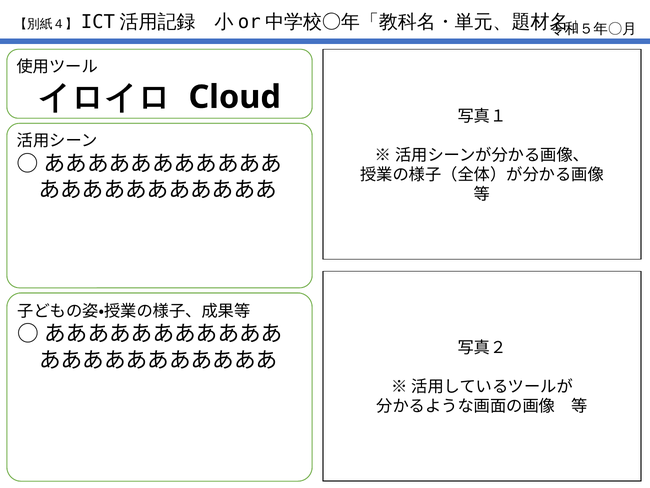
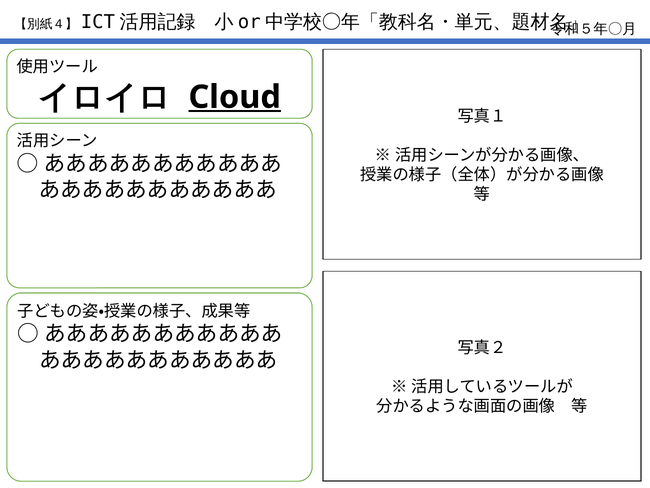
Cloud underline: none -> present (235, 97)
